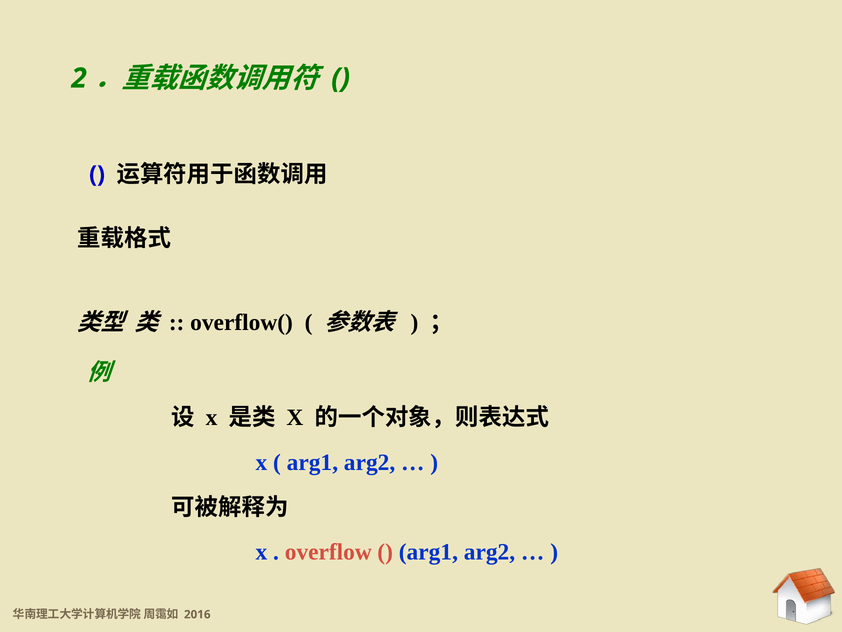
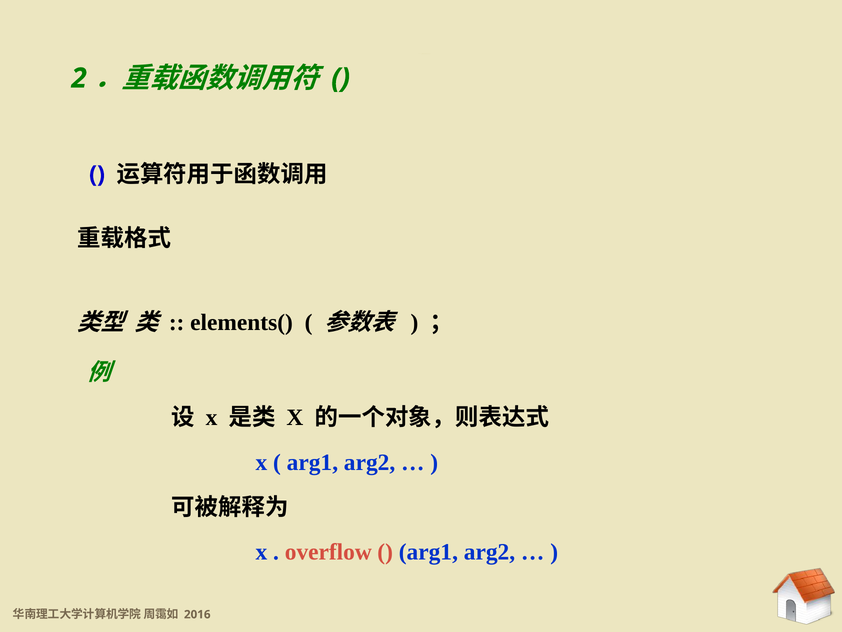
overflow(: overflow( -> elements( (242, 323)
